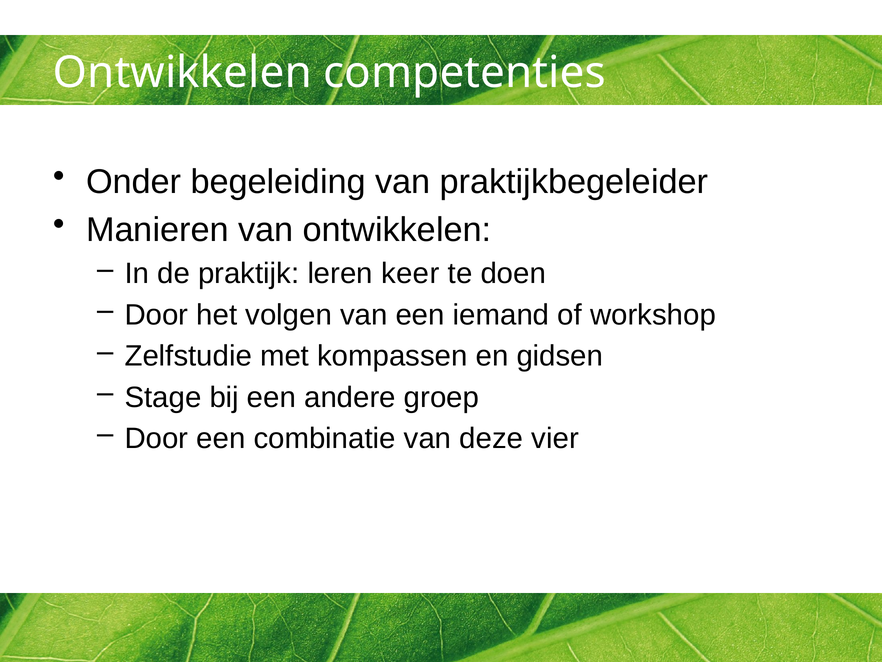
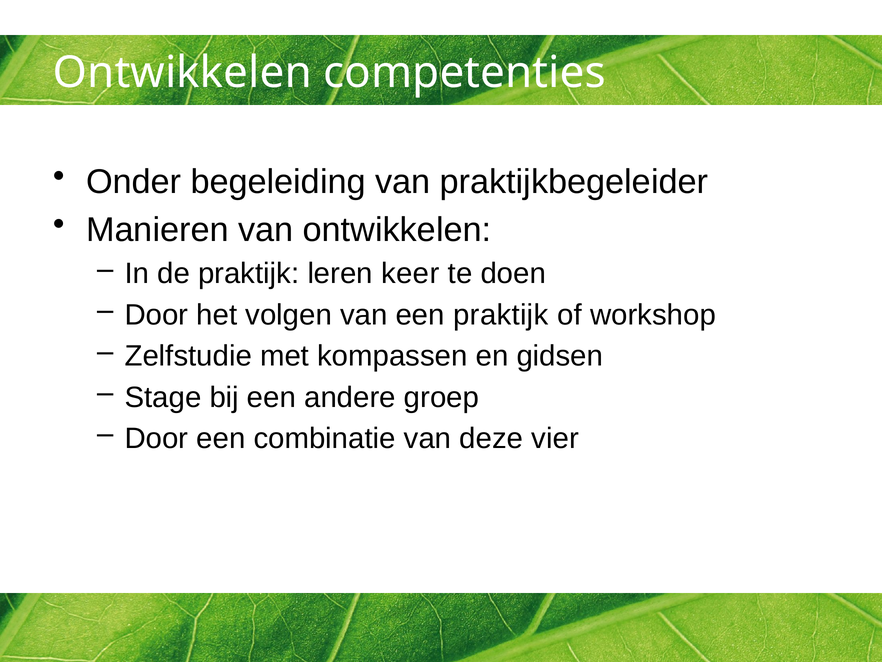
een iemand: iemand -> praktijk (501, 315)
